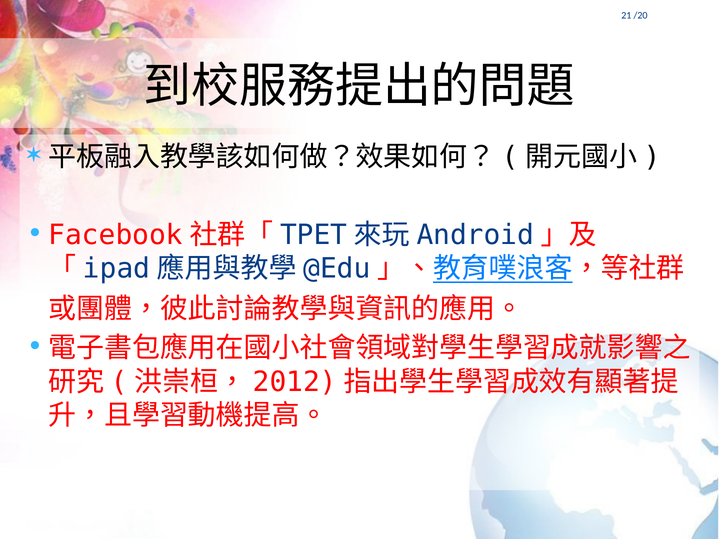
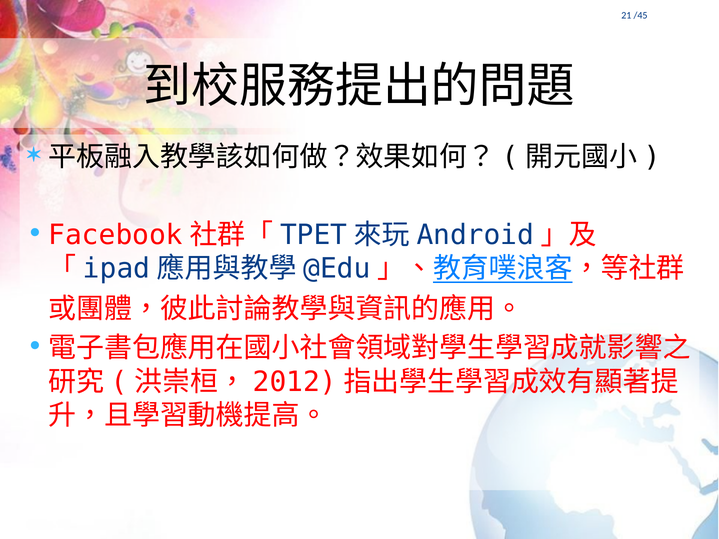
/20: /20 -> /45 (641, 15)
